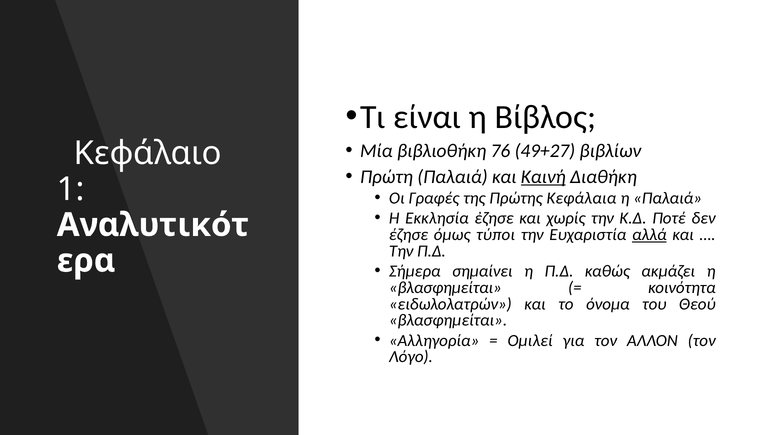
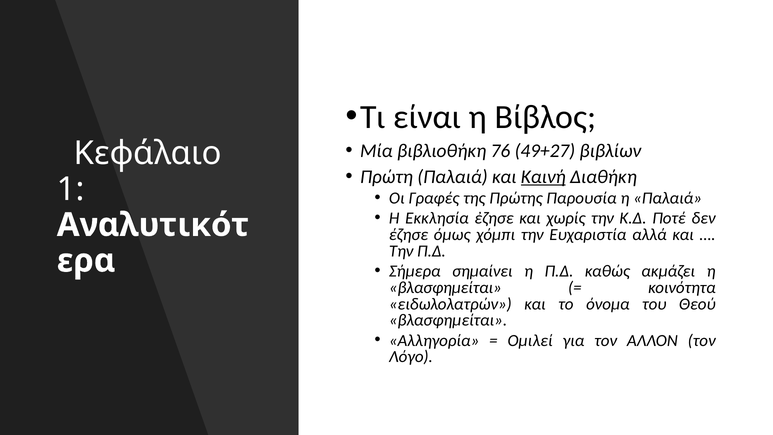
Κεφάλαια: Κεφάλαια -> Παρουσία (581, 198)
τύποι: τύποι -> χόμπι (496, 234)
αλλά underline: present -> none (649, 234)
